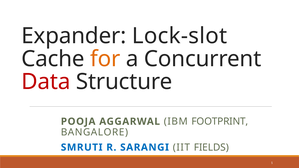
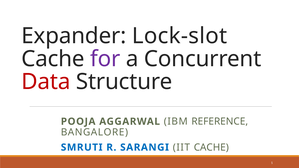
for colour: orange -> purple (105, 59)
FOOTPRINT: FOOTPRINT -> REFERENCE (220, 122)
IIT FIELDS: FIELDS -> CACHE (211, 148)
